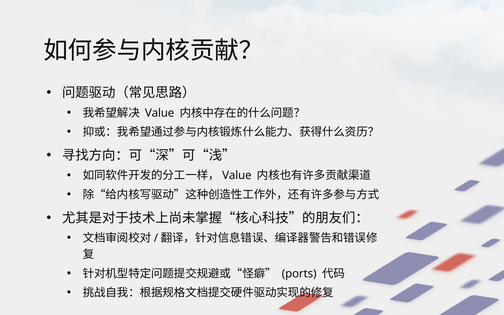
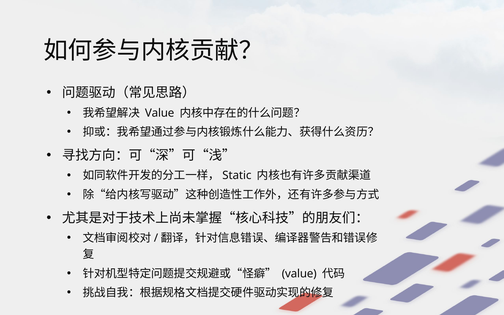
Value: Value -> Static (237, 176)
ports: ports -> value (299, 274)
